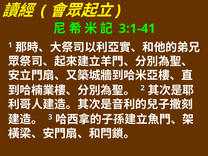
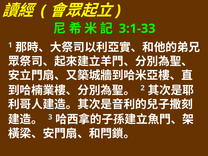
3:1-41: 3:1-41 -> 3:1-33 (137, 29)
